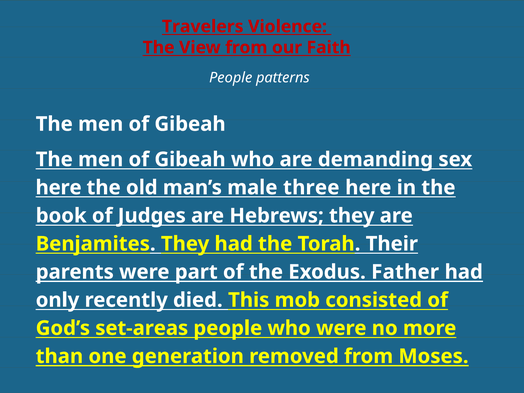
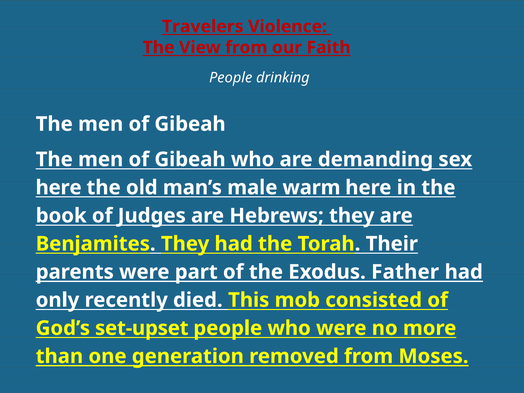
patterns: patterns -> drinking (283, 78)
three: three -> warm (311, 188)
set-areas: set-areas -> set-upset (142, 328)
